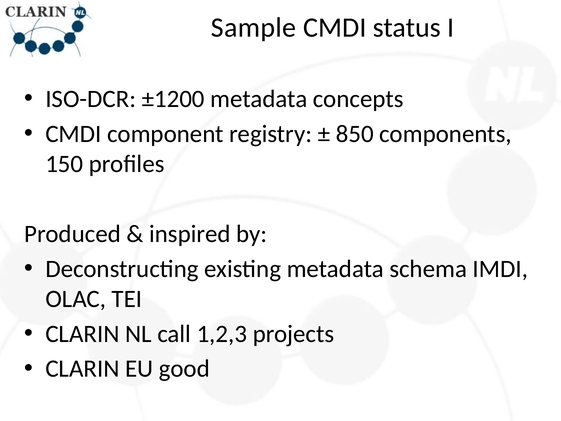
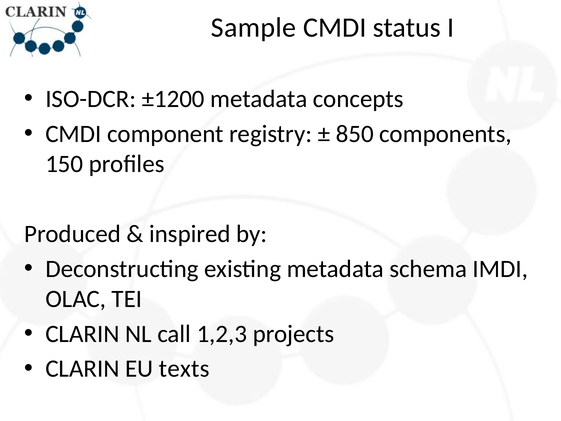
good: good -> texts (184, 369)
